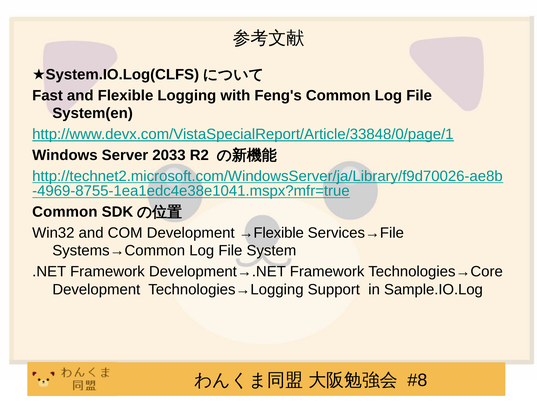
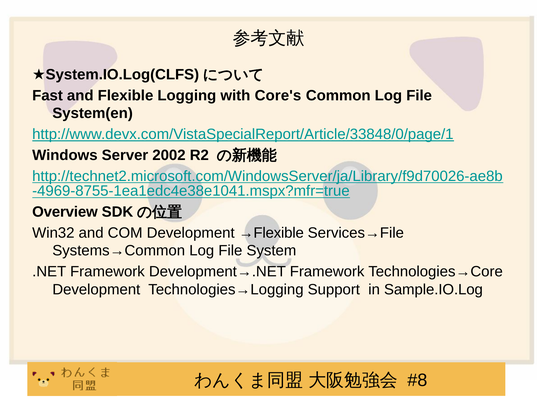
Feng's: Feng's -> Core's (278, 95)
2033: 2033 -> 2002 (169, 155)
Common: Common -> Overview (65, 212)
